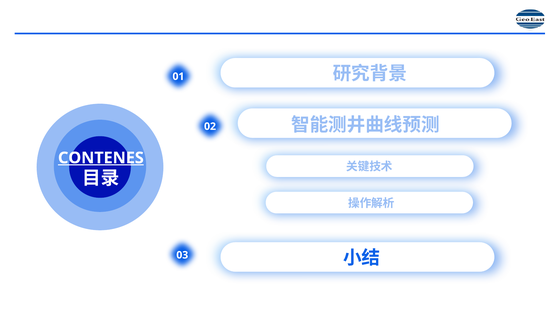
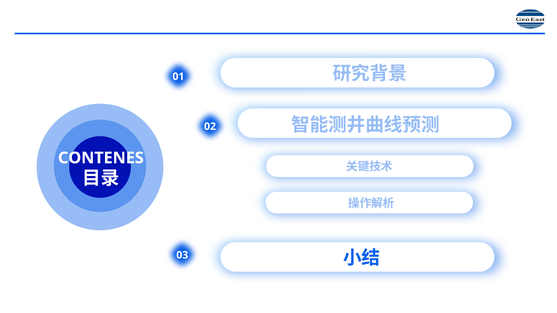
CONTENES underline: present -> none (101, 158)
